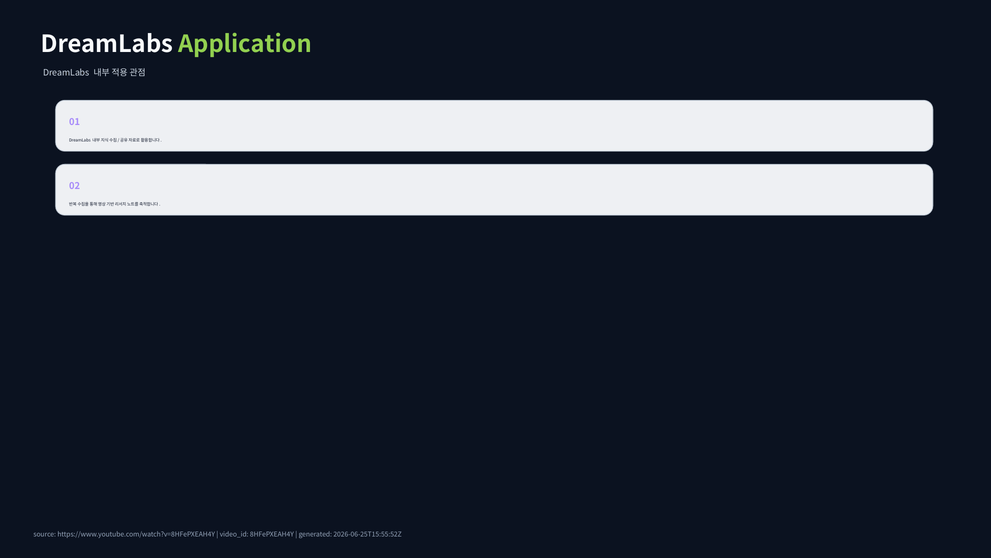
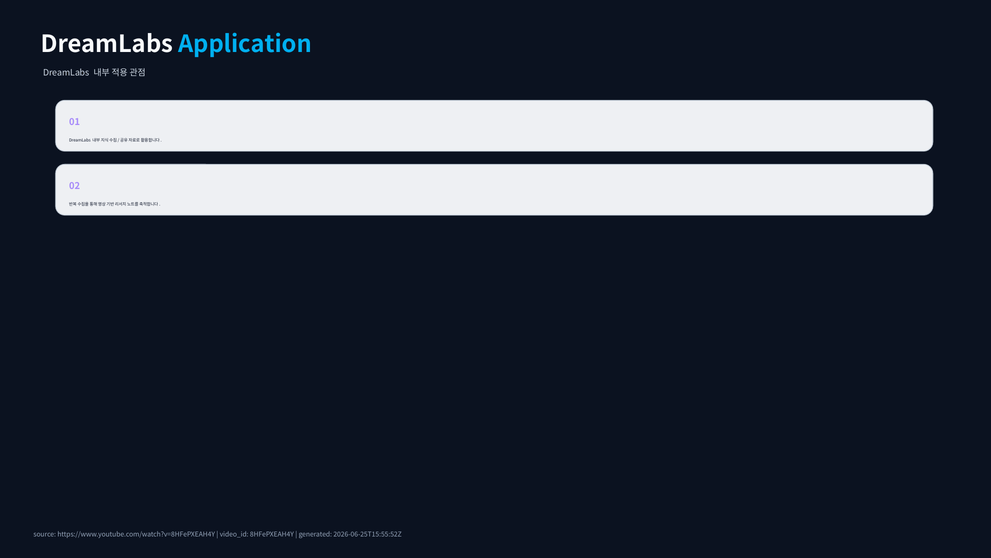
Application colour: light green -> light blue (245, 44)
